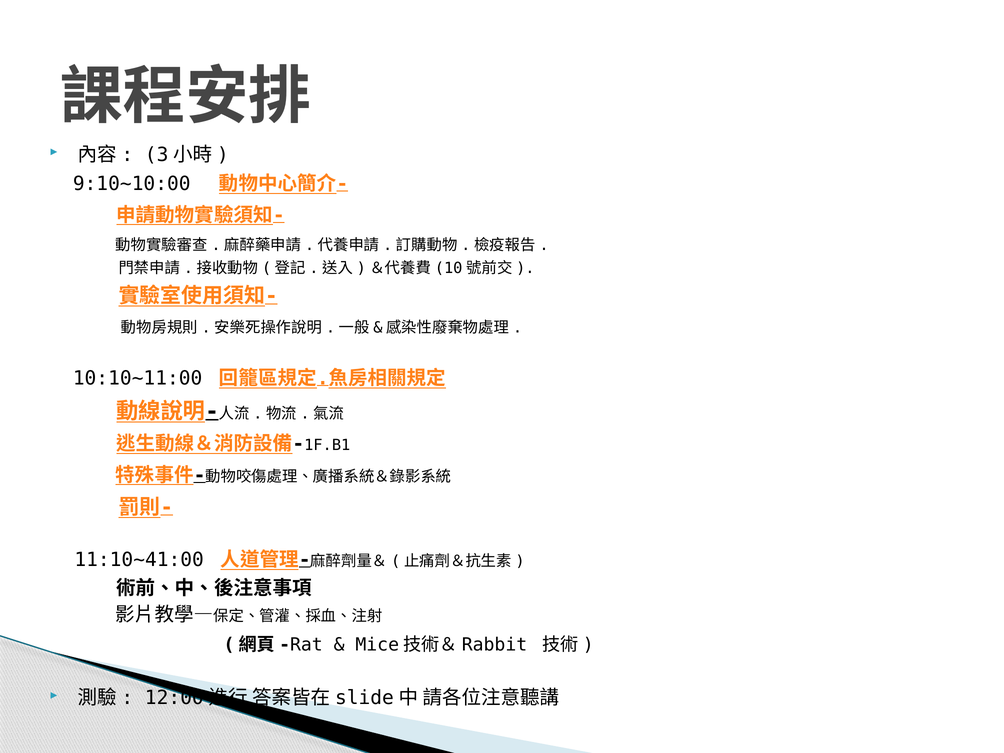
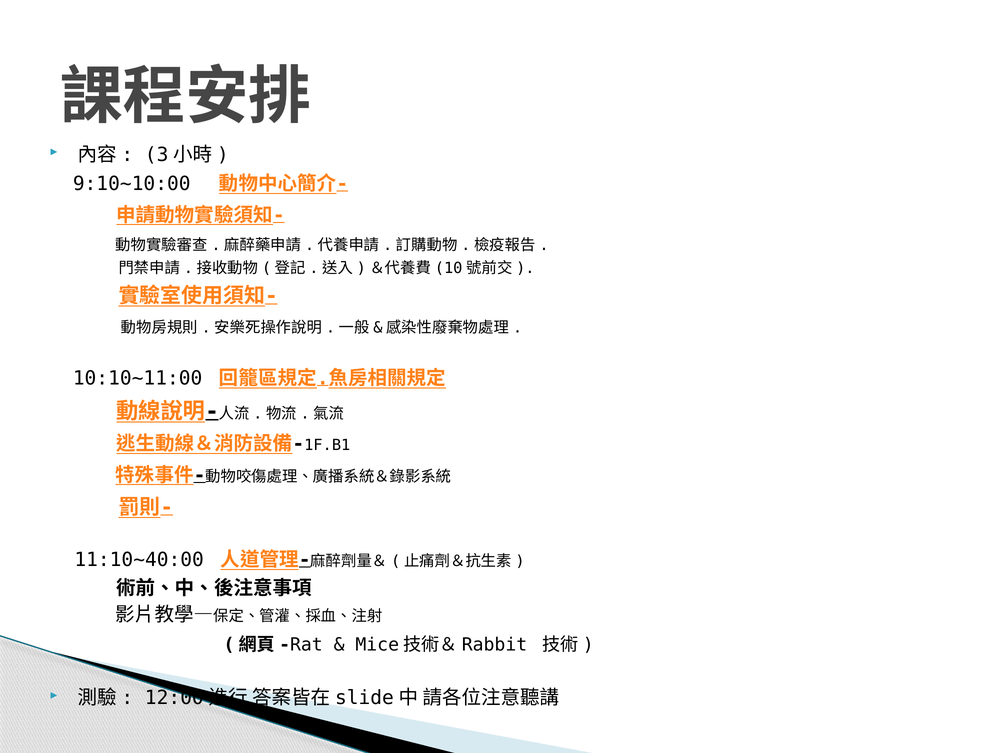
11:10~41:00: 11:10~41:00 -> 11:10~40:00 (139, 560)
